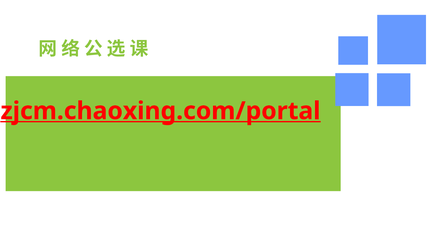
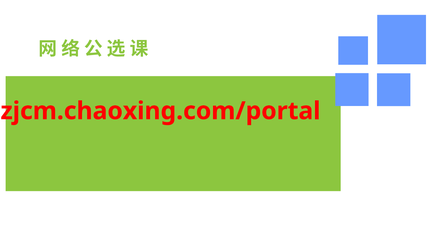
zjcm.chaoxing.com/portal underline: present -> none (161, 111)
